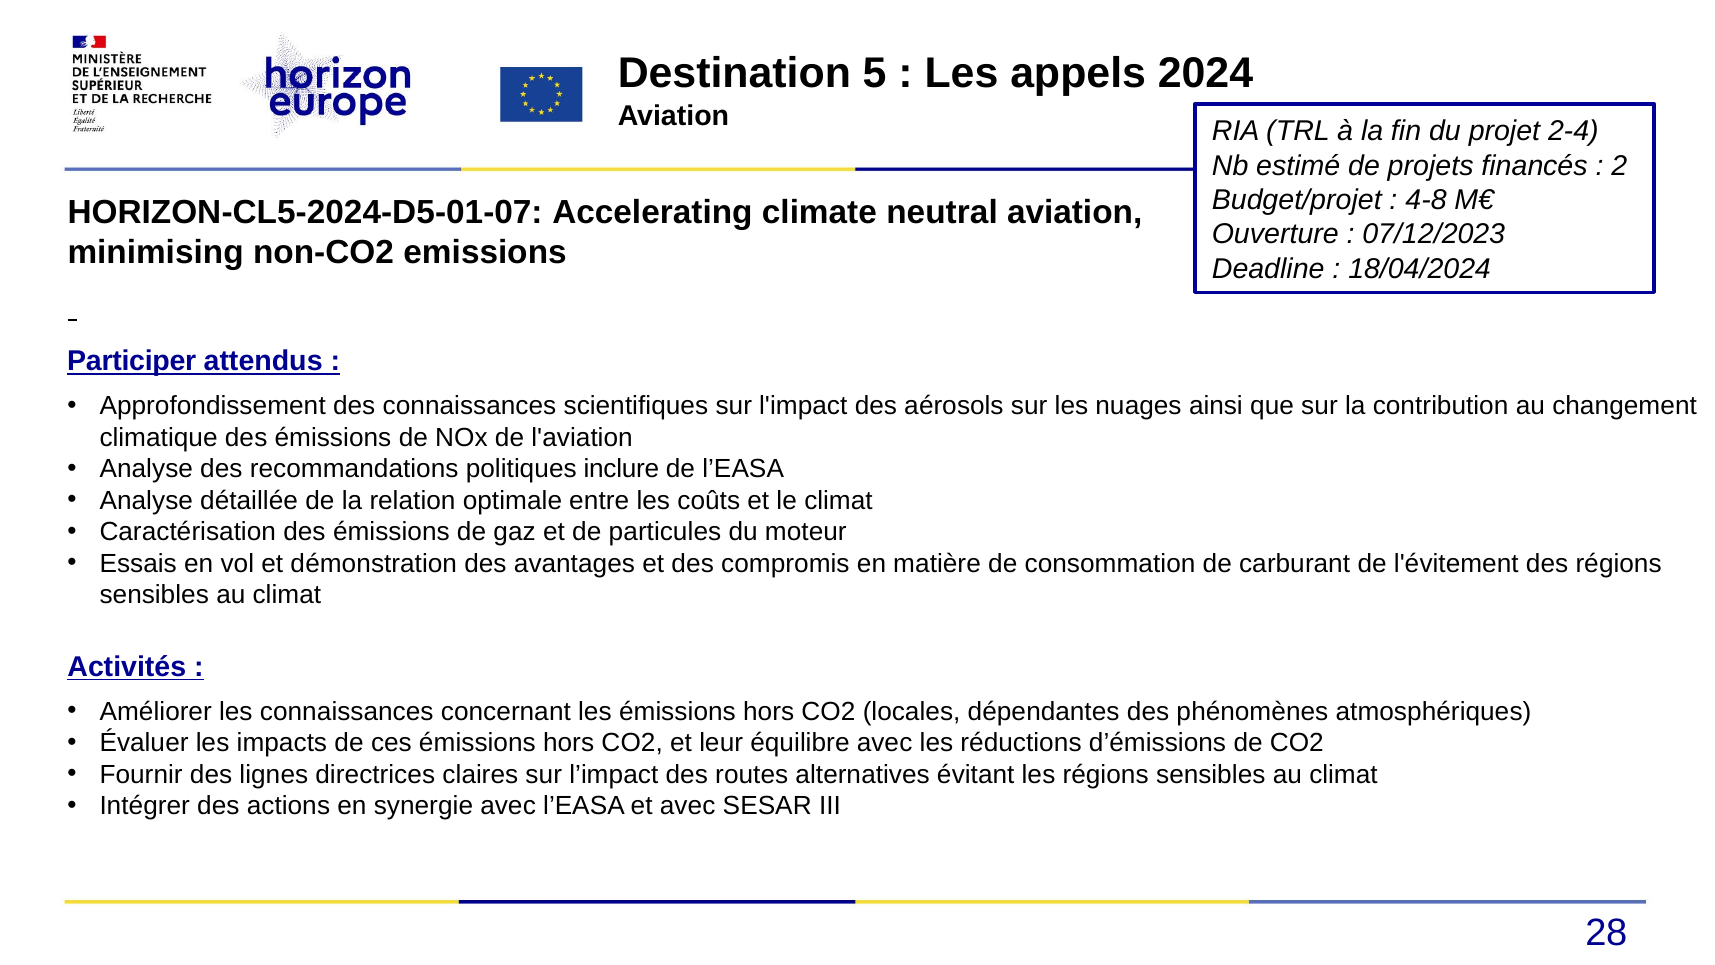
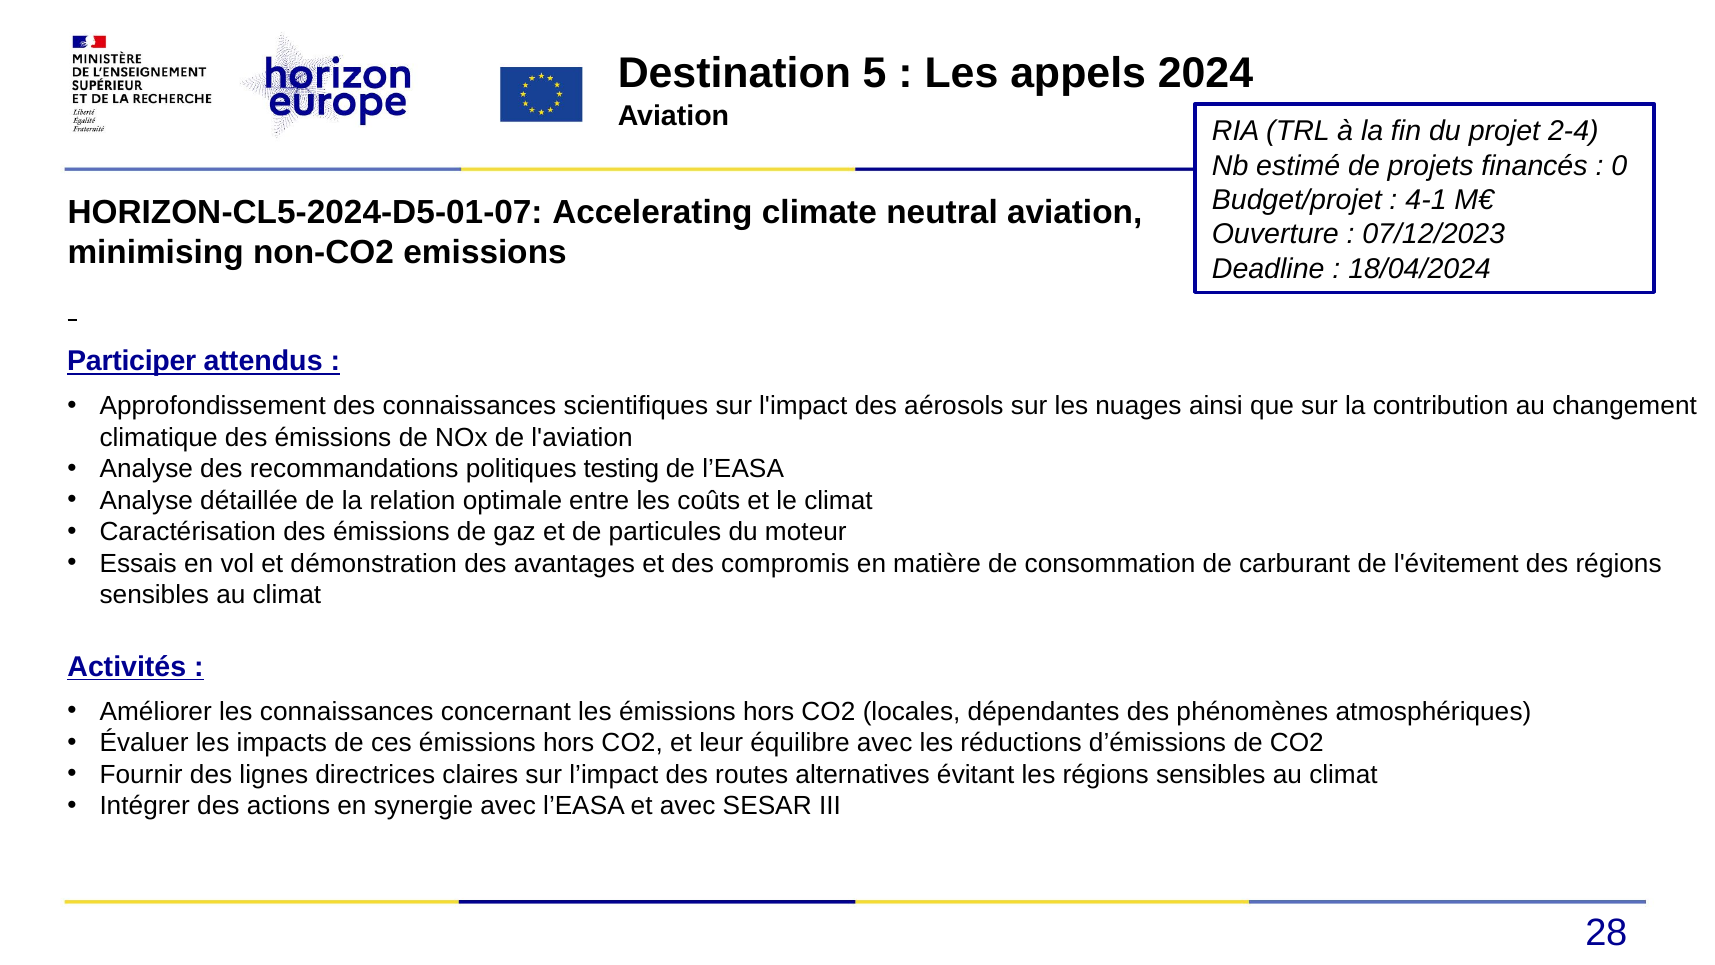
2: 2 -> 0 (1619, 166)
4-8: 4-8 -> 4-1 (1426, 200)
inclure: inclure -> testing (621, 469)
